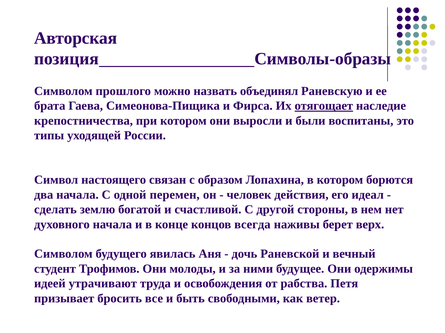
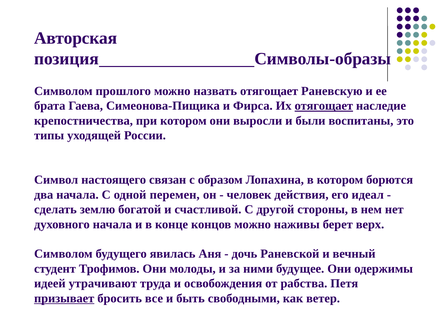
назвать объединял: объединял -> отягощает (269, 91)
концов всегда: всегда -> можно (253, 225)
призывает underline: none -> present (64, 299)
